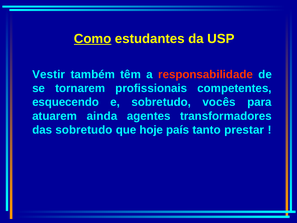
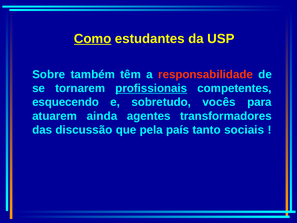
Vestir: Vestir -> Sobre (49, 74)
profissionais underline: none -> present (151, 88)
das sobretudo: sobretudo -> discussão (84, 130)
hoje: hoje -> pela (151, 130)
prestar: prestar -> sociais (244, 130)
